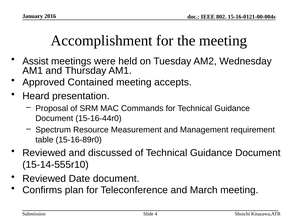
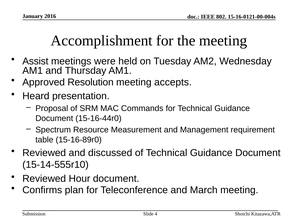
Contained: Contained -> Resolution (91, 82)
Date: Date -> Hour (79, 179)
